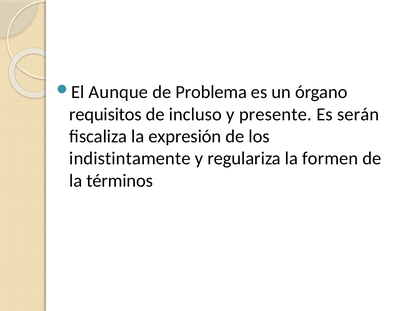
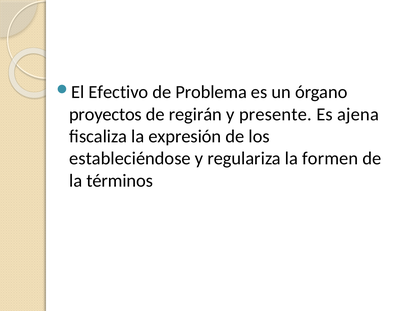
Aunque: Aunque -> Efectivo (118, 92)
requisitos: requisitos -> proyectos (106, 114)
incluso: incluso -> regirán (195, 114)
serán: serán -> ajena (358, 114)
indistintamente: indistintamente -> estableciéndose (130, 159)
